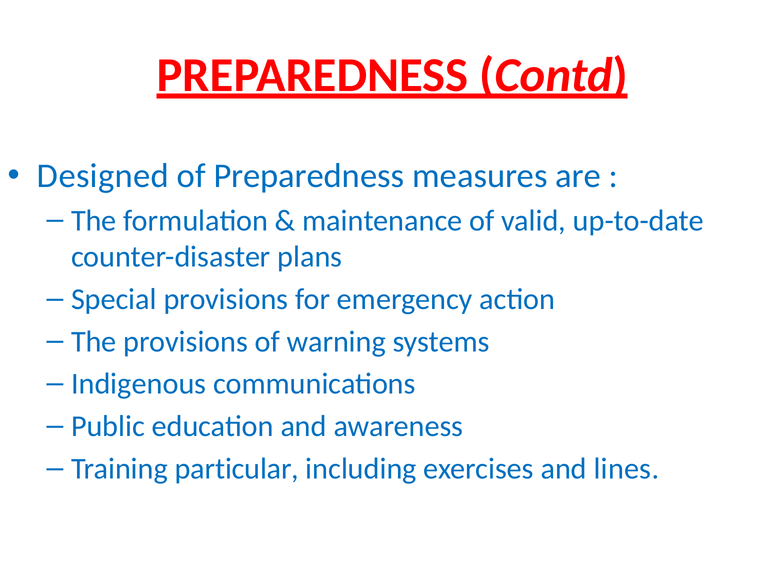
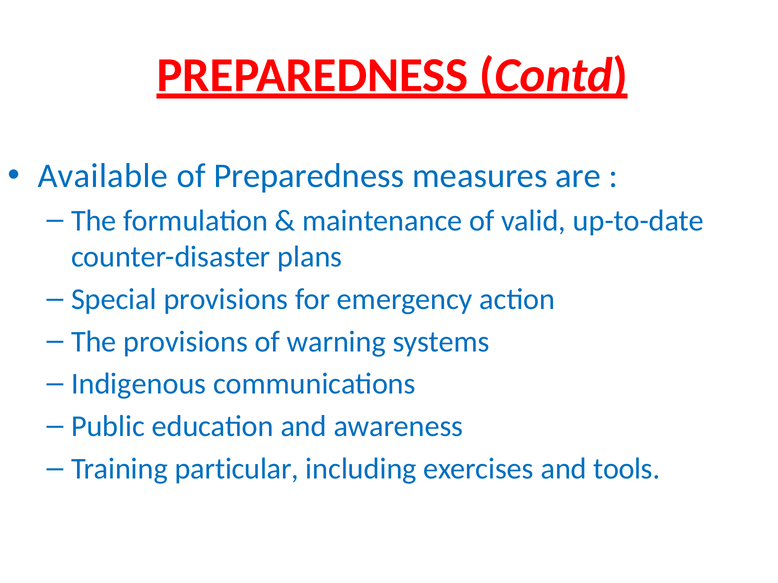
Designed: Designed -> Available (103, 176)
lines: lines -> tools (627, 469)
